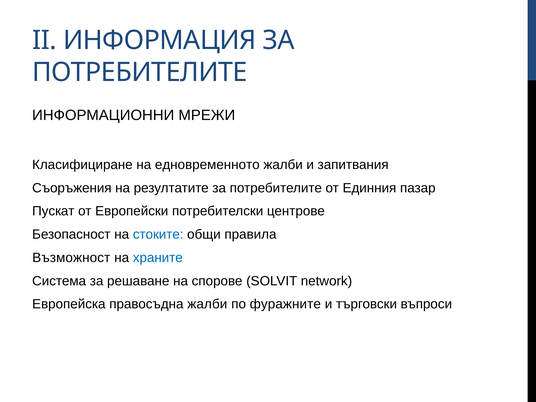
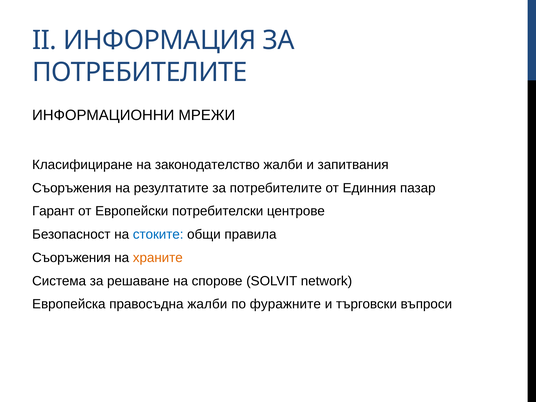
едновременното: едновременното -> законодателство (207, 165)
Пускат: Пускат -> Гарант (53, 211)
Възможност: Възможност -> Съоръжения (71, 258)
храните colour: blue -> orange (158, 258)
